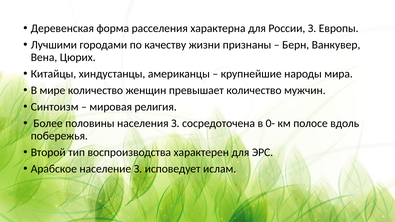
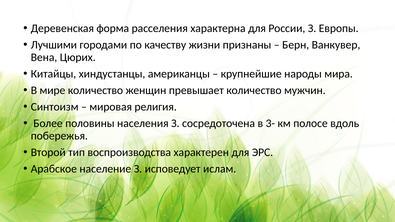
0-: 0- -> 3- (270, 123)
